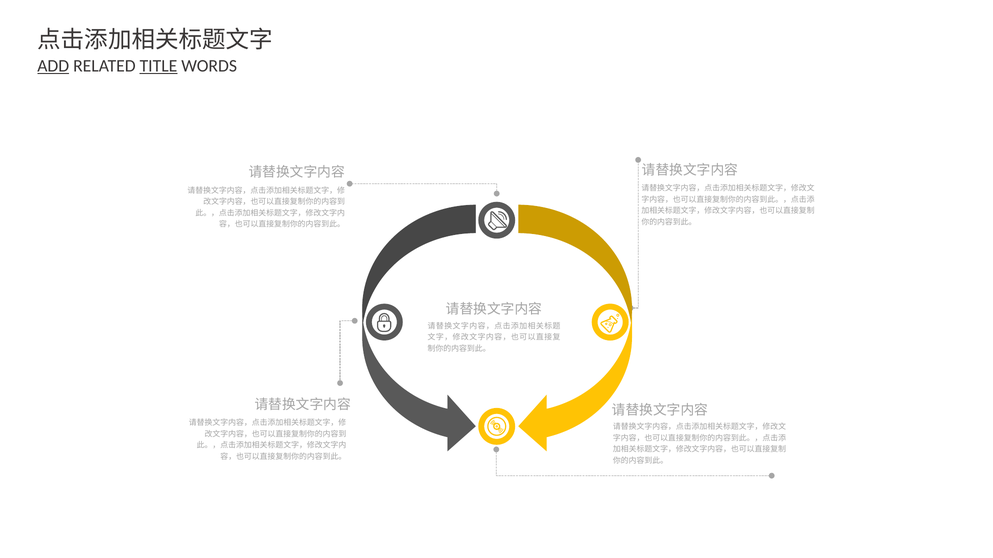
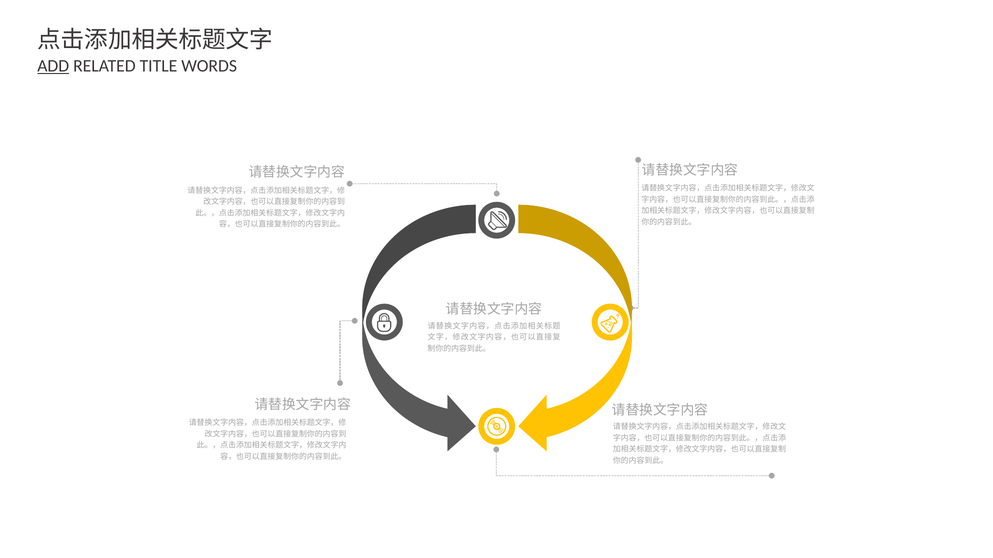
TITLE underline: present -> none (158, 66)
